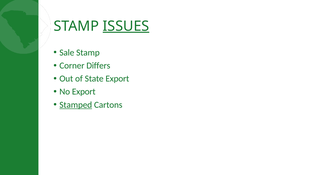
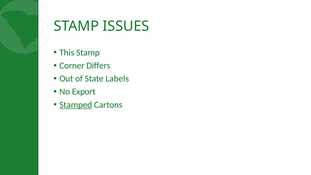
ISSUES underline: present -> none (126, 26)
Sale: Sale -> This (67, 53)
State Export: Export -> Labels (117, 79)
